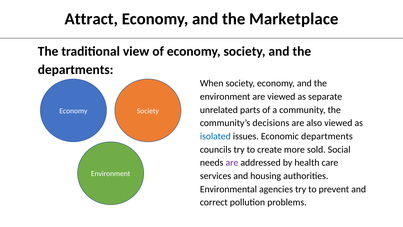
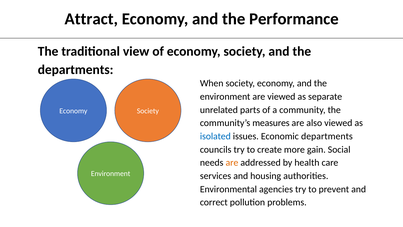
Marketplace: Marketplace -> Performance (294, 19)
decisions: decisions -> measures (271, 123)
sold: sold -> gain (316, 149)
are colour: purple -> orange (232, 163)
